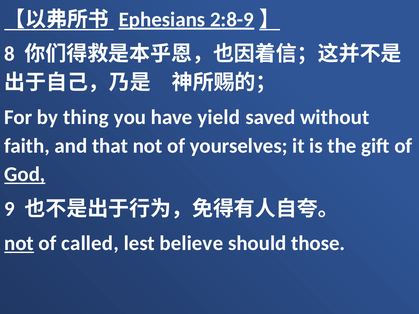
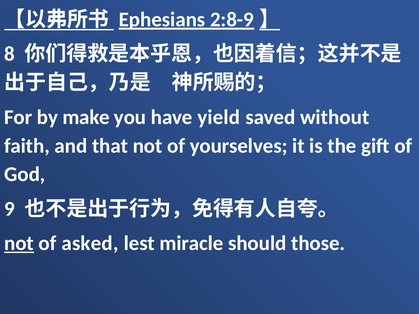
thing: thing -> make (86, 117)
God underline: present -> none (25, 175)
called: called -> asked (90, 244)
believe: believe -> miracle (191, 244)
